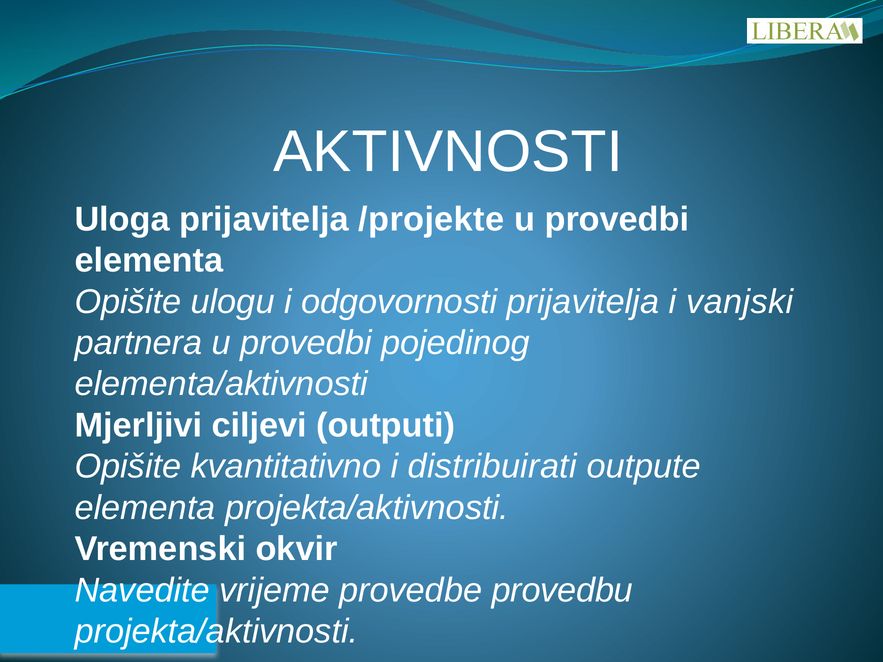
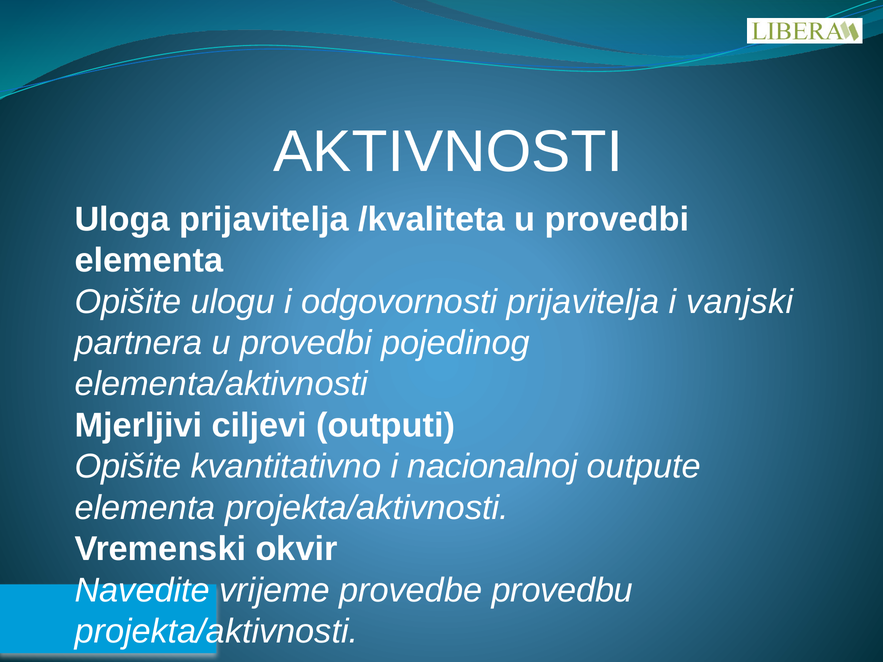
/projekte: /projekte -> /kvaliteta (431, 219)
distribuirati: distribuirati -> nacionalnoj (493, 467)
